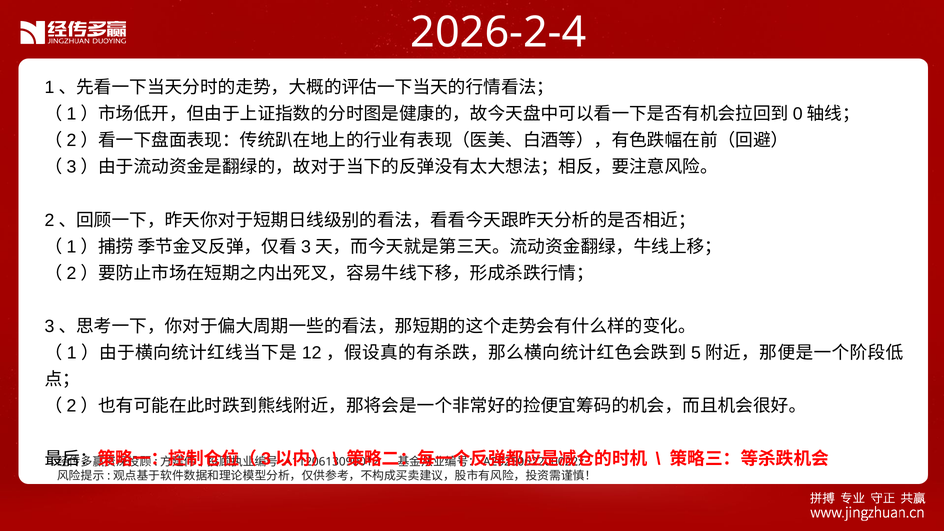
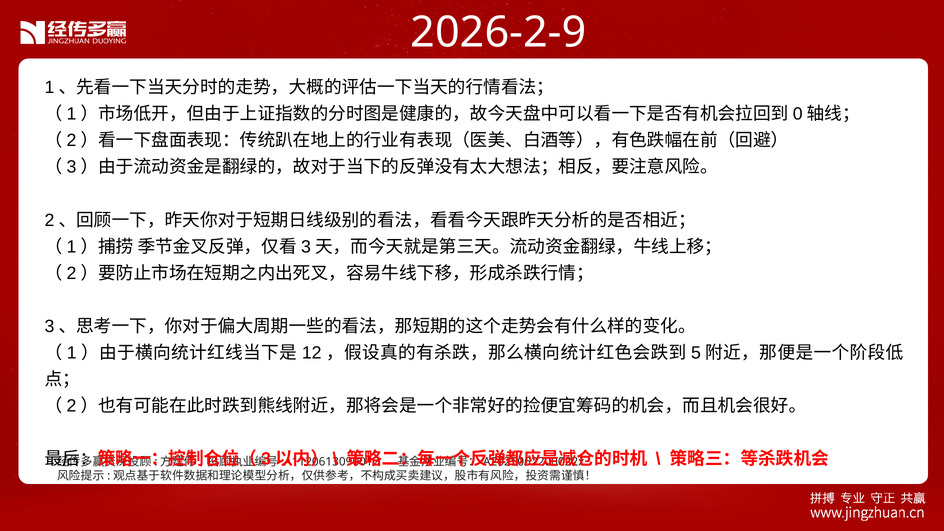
2026-2-4: 2026-2-4 -> 2026-2-9 (499, 32)
